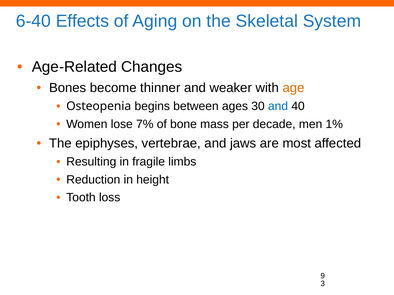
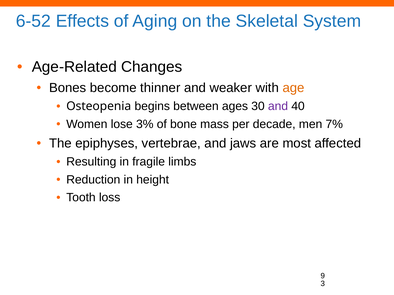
6-40: 6-40 -> 6-52 (33, 21)
and colour: blue -> purple (278, 106)
7%: 7% -> 3% (145, 124)
1%: 1% -> 7% (334, 124)
